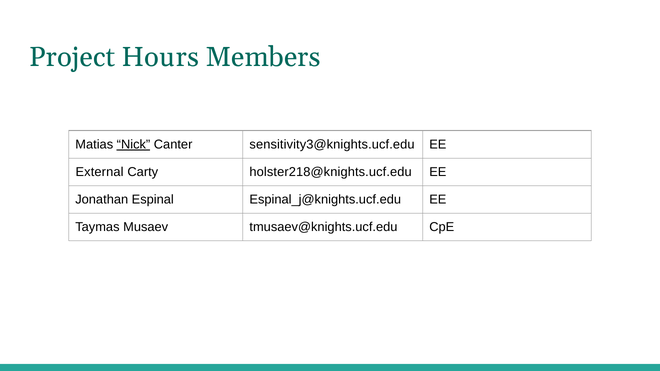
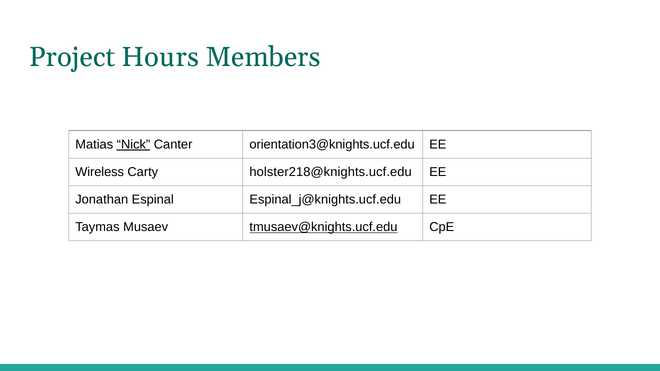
sensitivity3@knights.ucf.edu: sensitivity3@knights.ucf.edu -> orientation3@knights.ucf.edu (332, 145)
External: External -> Wireless (100, 172)
tmusaev@knights.ucf.edu underline: none -> present (323, 227)
